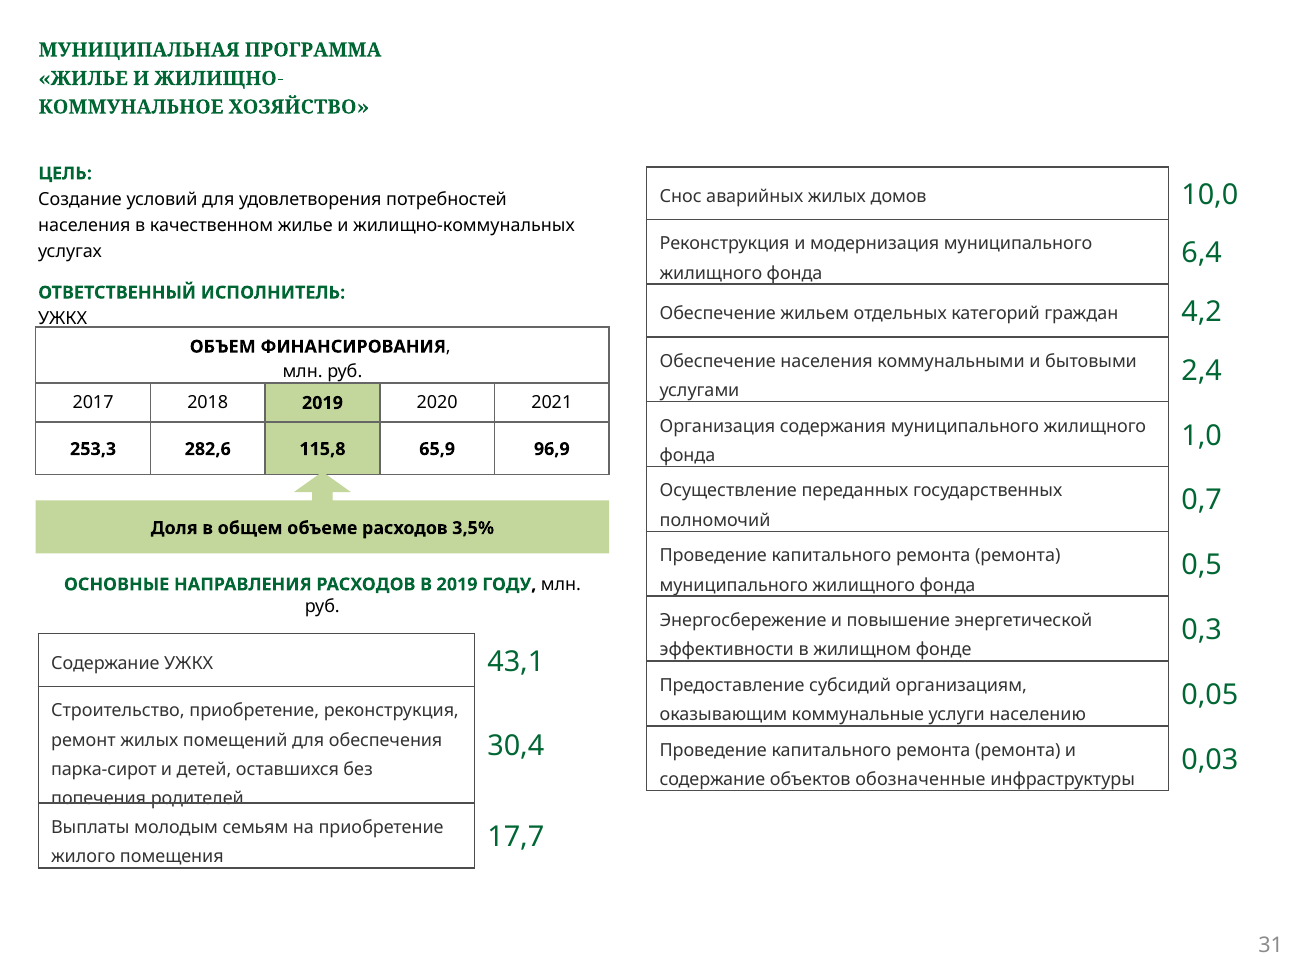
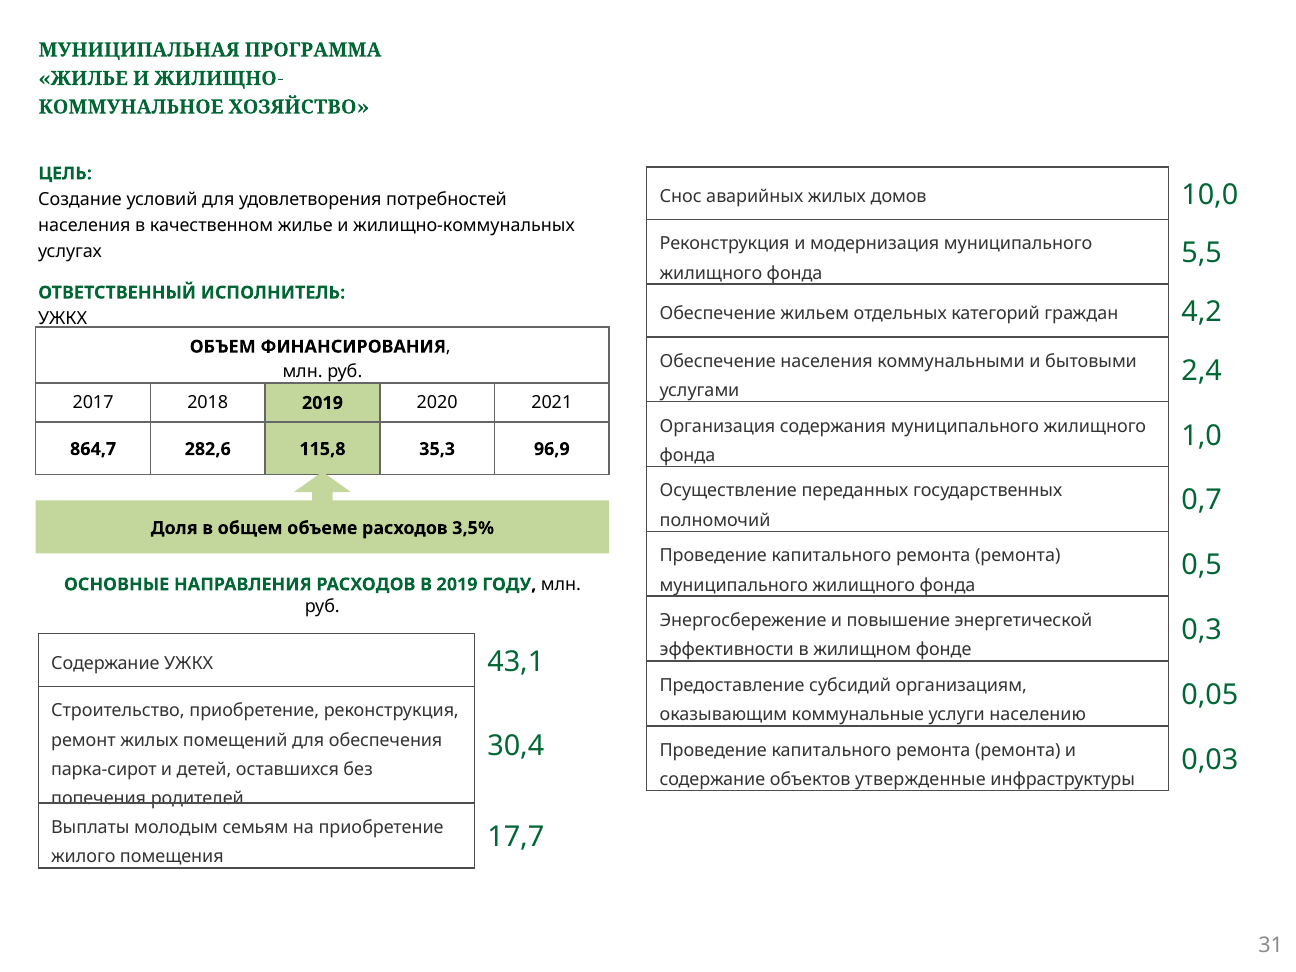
6,4: 6,4 -> 5,5 (1202, 253)
253,3: 253,3 -> 864,7 (93, 449)
65,9: 65,9 -> 35,3 (437, 449)
обозначенные: обозначенные -> утвержденные (920, 780)
